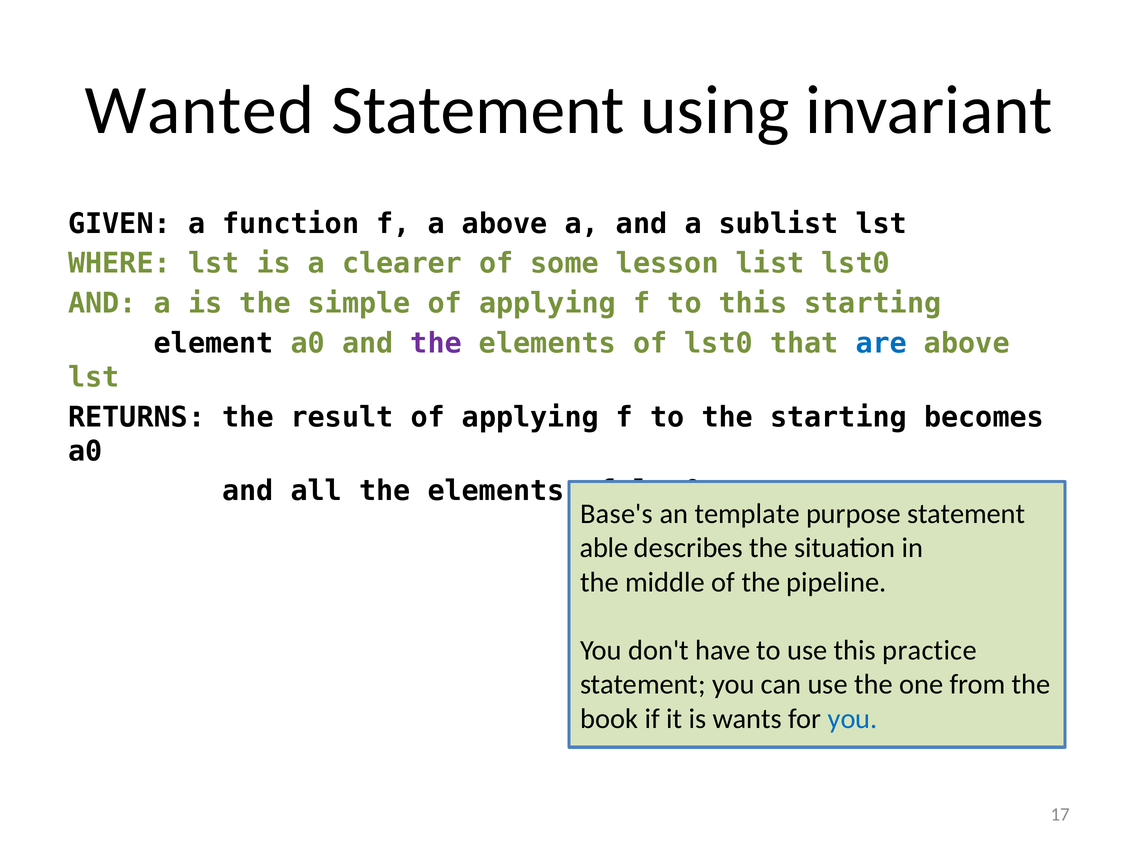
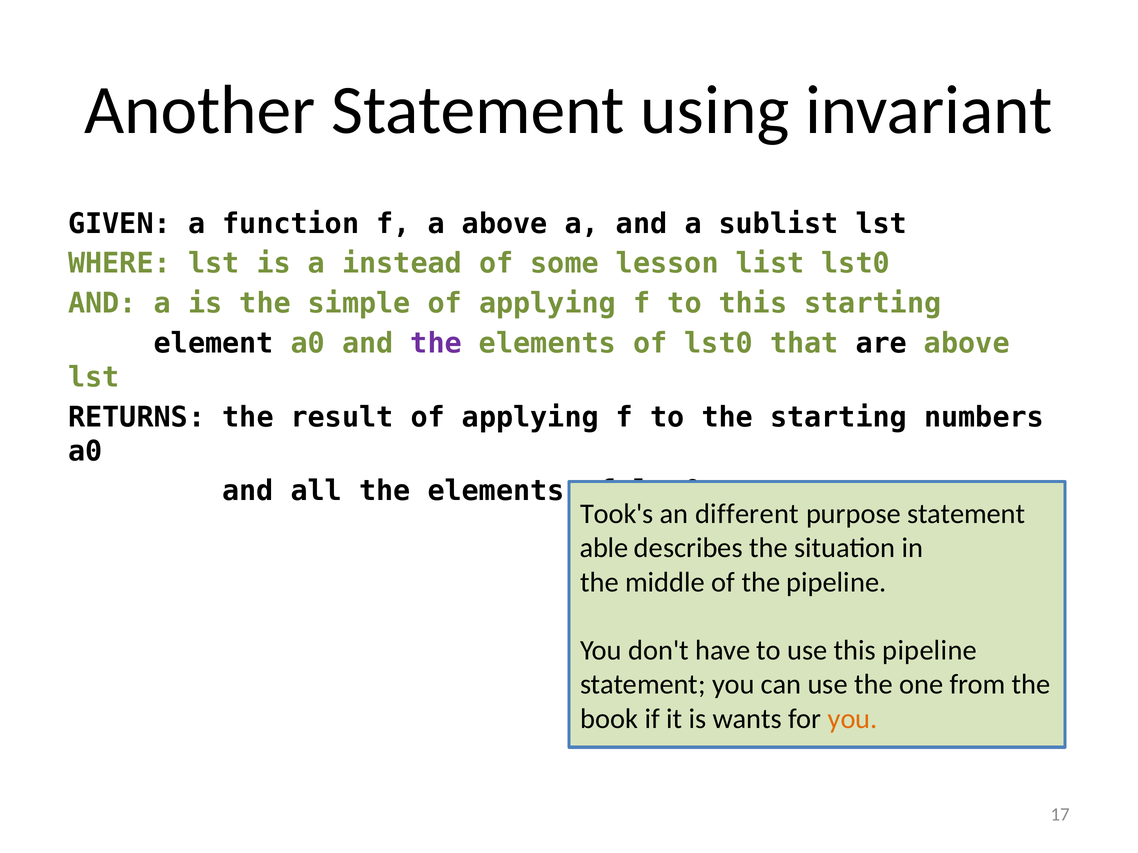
Wanted: Wanted -> Another (200, 110)
clearer: clearer -> instead (402, 264)
are colour: blue -> black (881, 343)
becomes: becomes -> numbers (984, 417)
Base's: Base's -> Took's (617, 514)
template: template -> different (747, 514)
this practice: practice -> pipeline (930, 651)
you colour: blue -> orange (853, 719)
